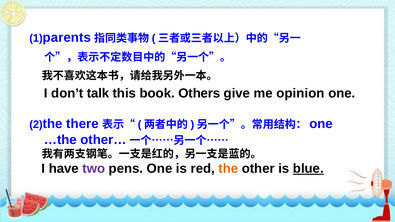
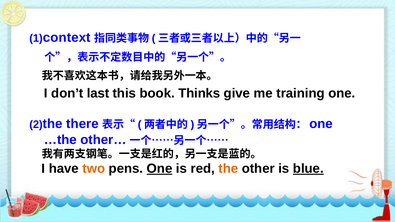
parents: parents -> context (67, 37)
talk: talk -> last (98, 93)
Others: Others -> Thinks (199, 93)
opinion: opinion -> training (301, 93)
two colour: purple -> orange (94, 169)
One underline: none -> present (160, 169)
